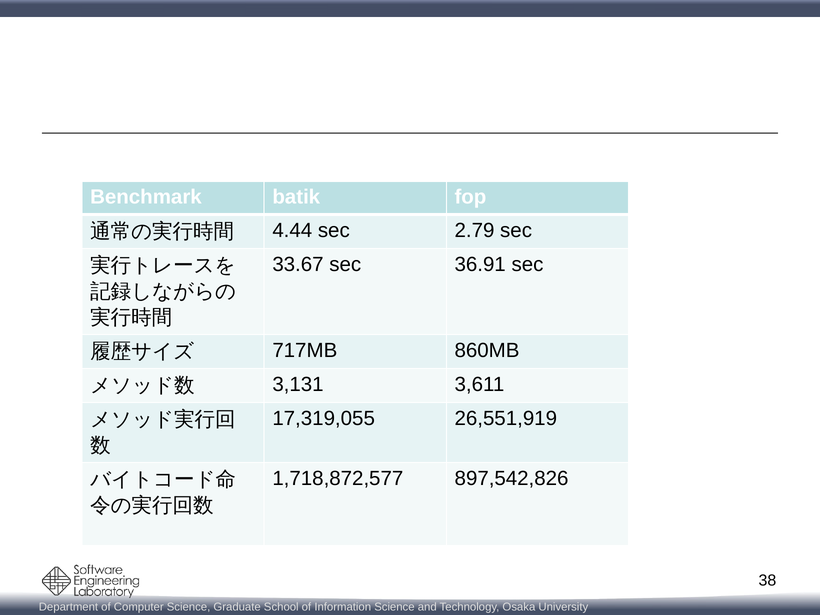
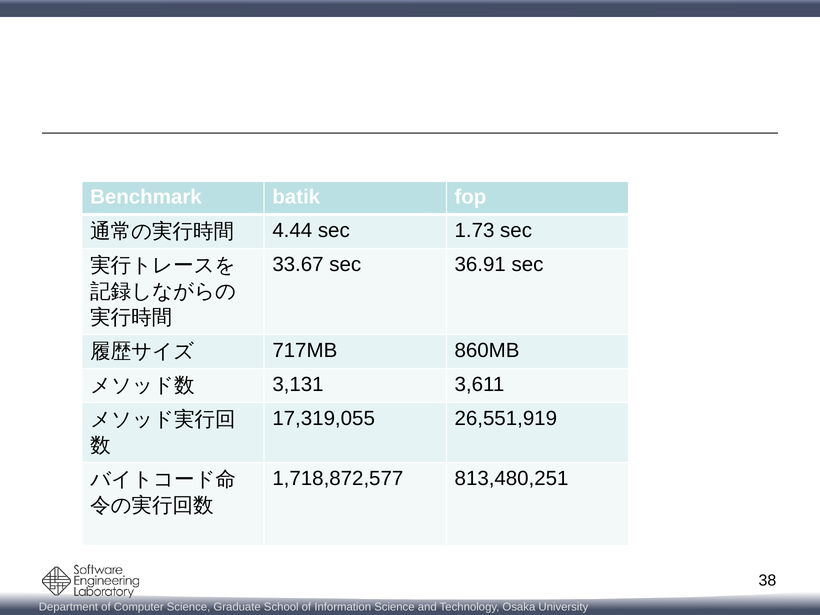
2.79: 2.79 -> 1.73 (475, 230)
897,542,826: 897,542,826 -> 813,480,251 (512, 479)
